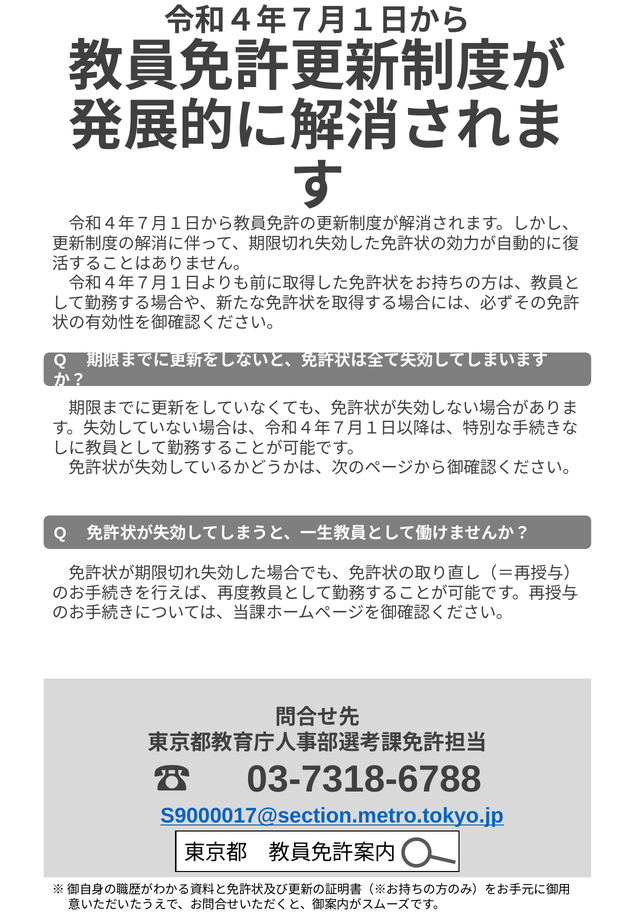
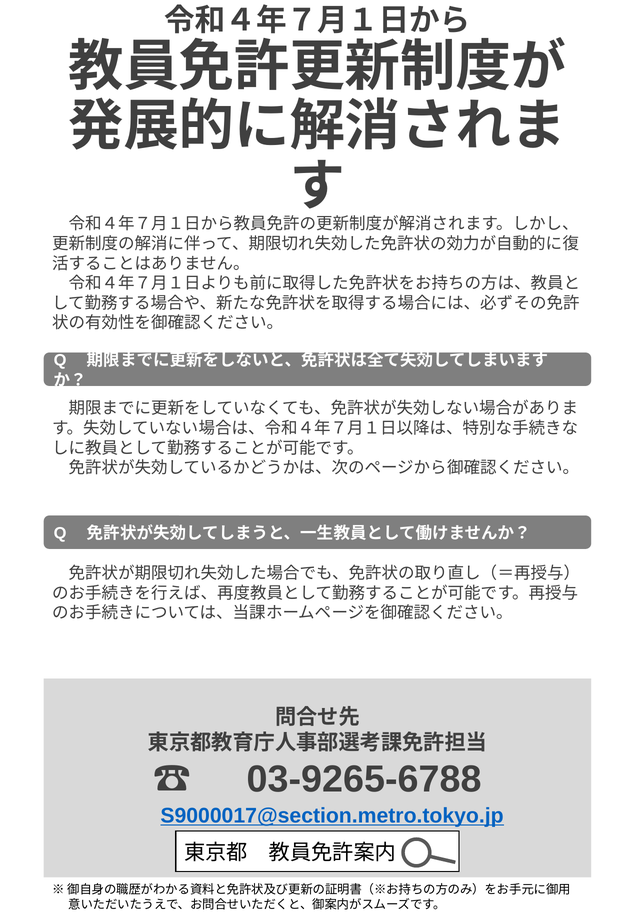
03-7318-6788: 03-7318-6788 -> 03-9265-6788 (364, 779)
